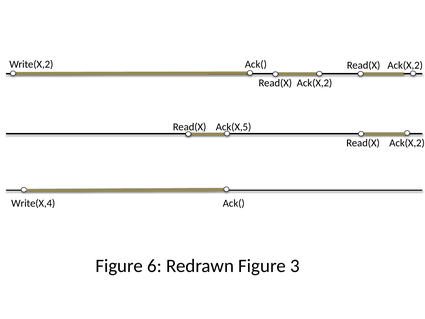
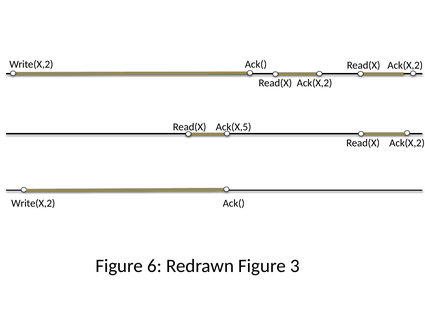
Write(X,4: Write(X,4 -> Write(X,2 (33, 203)
